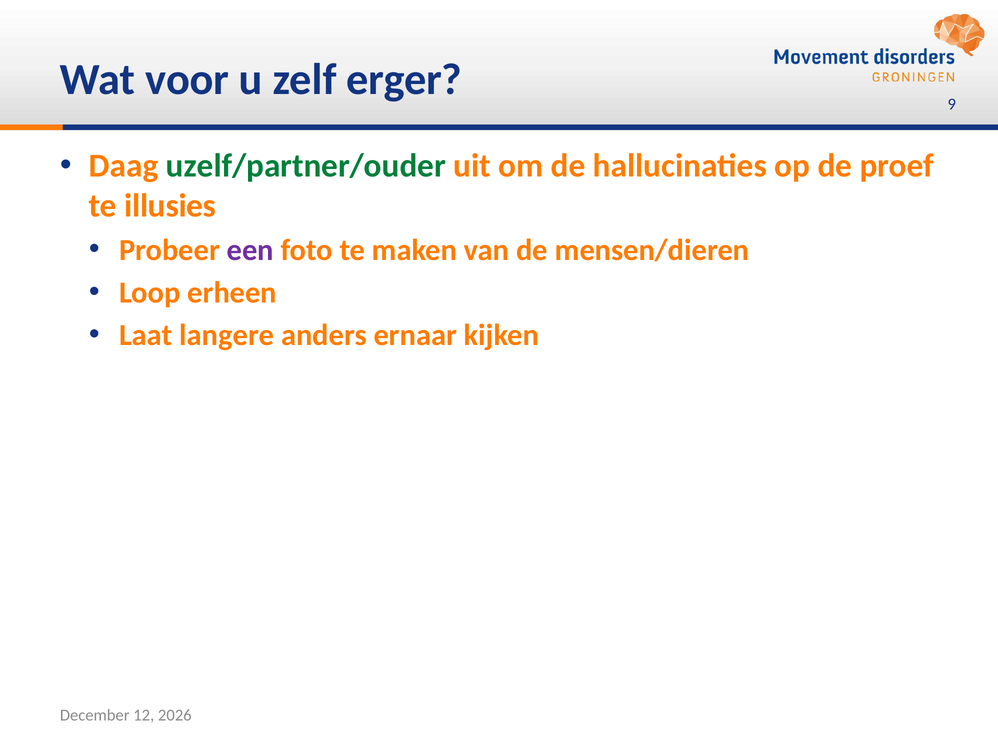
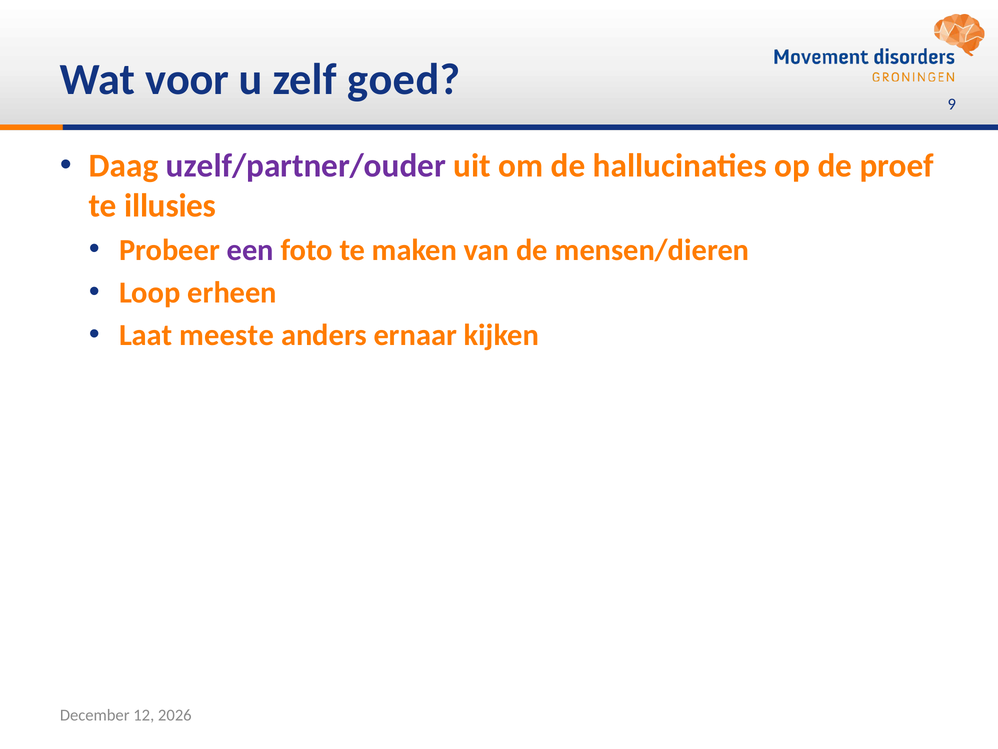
erger: erger -> goed (404, 79)
uzelf/partner/ouder colour: green -> purple (306, 166)
langere: langere -> meeste (227, 335)
